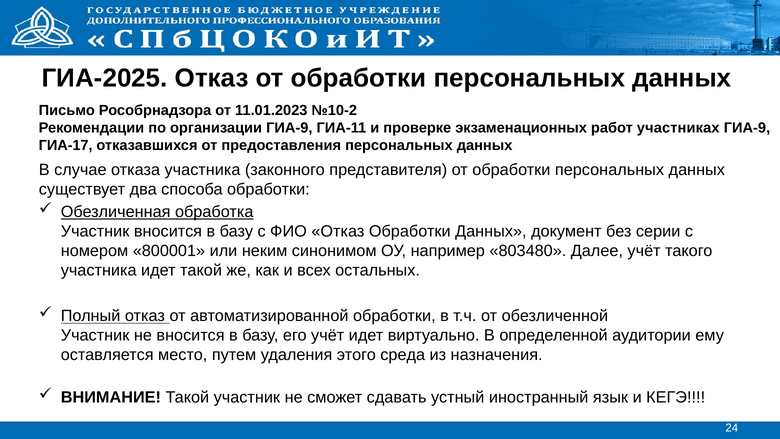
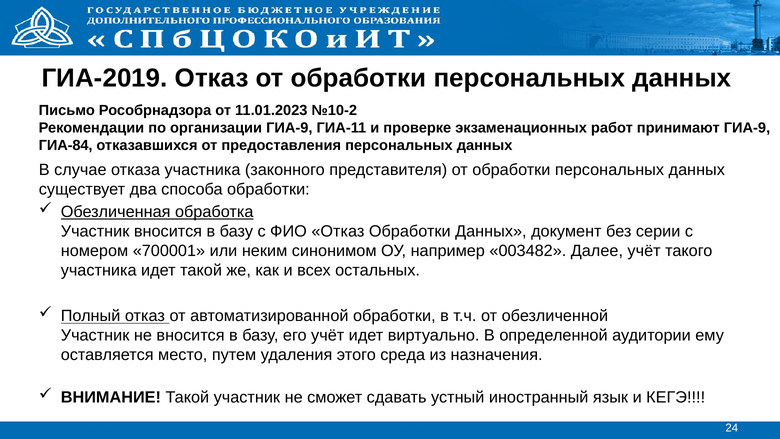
ГИА-2025: ГИА-2025 -> ГИА-2019 (105, 78)
участниках: участниках -> принимают (678, 128)
ГИА-17: ГИА-17 -> ГИА-84 (66, 145)
800001: 800001 -> 700001 (169, 251)
803480: 803480 -> 003482 (528, 251)
